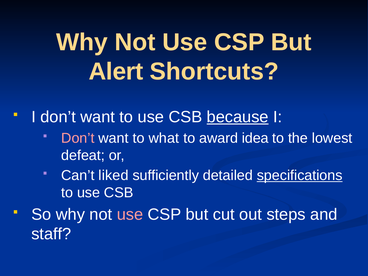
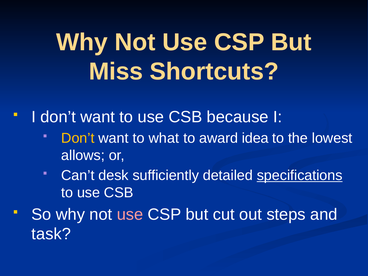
Alert: Alert -> Miss (116, 72)
because underline: present -> none (238, 117)
Don’t colour: pink -> yellow (78, 138)
defeat: defeat -> allows (83, 155)
liked: liked -> desk (114, 175)
staff: staff -> task (51, 234)
